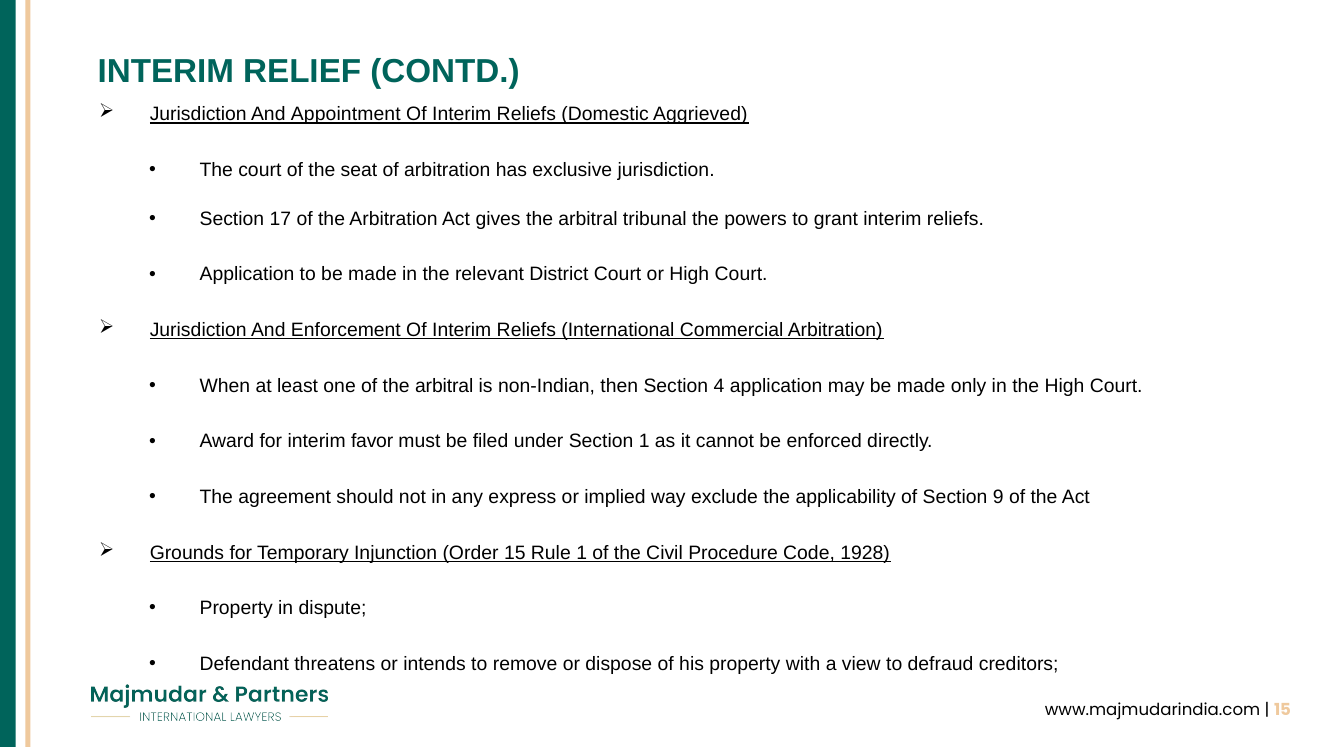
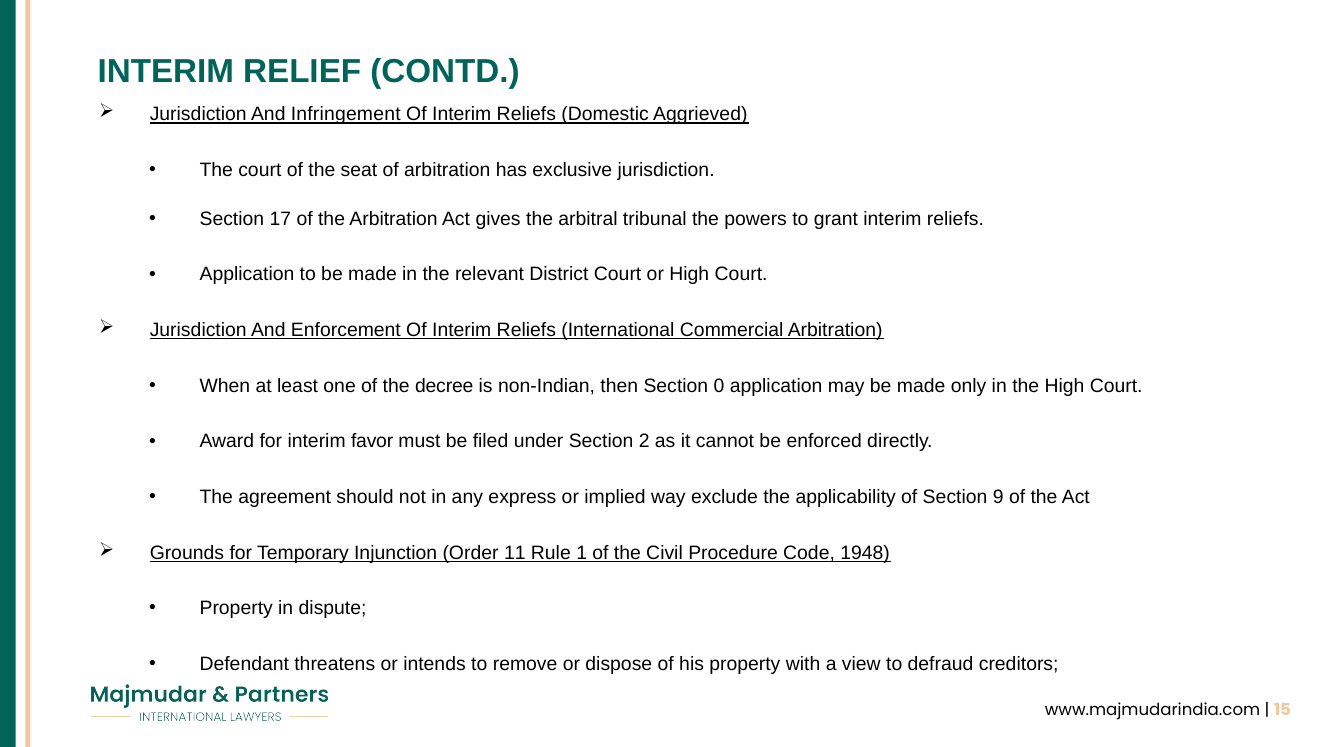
Appointment: Appointment -> Infringement (346, 114)
of the arbitral: arbitral -> decree (444, 386)
4: 4 -> 0 (719, 386)
Section 1: 1 -> 2 (644, 441)
Order 15: 15 -> 11 (515, 553)
1928: 1928 -> 1948 (865, 553)
